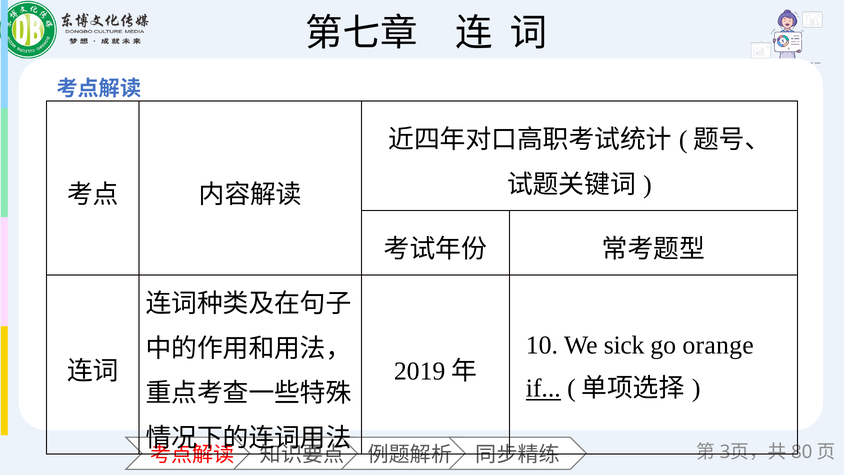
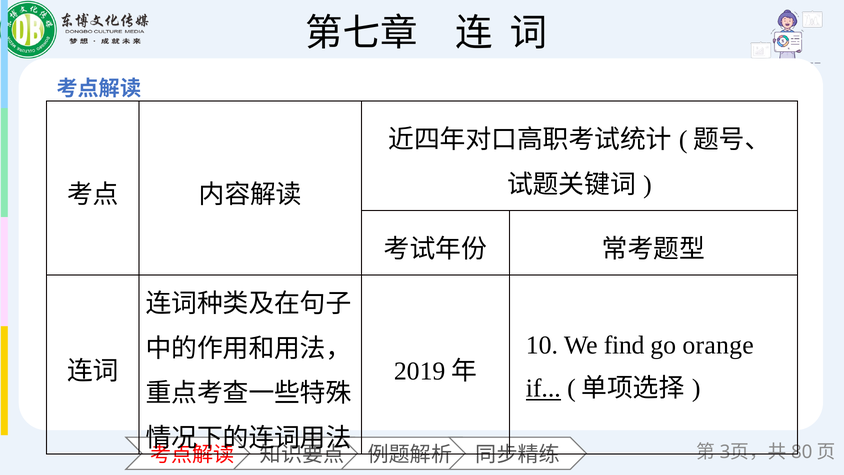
sick: sick -> find (624, 345)
